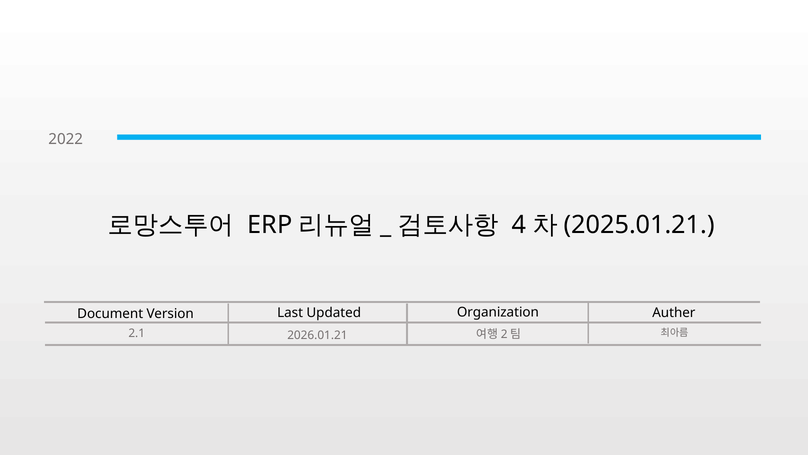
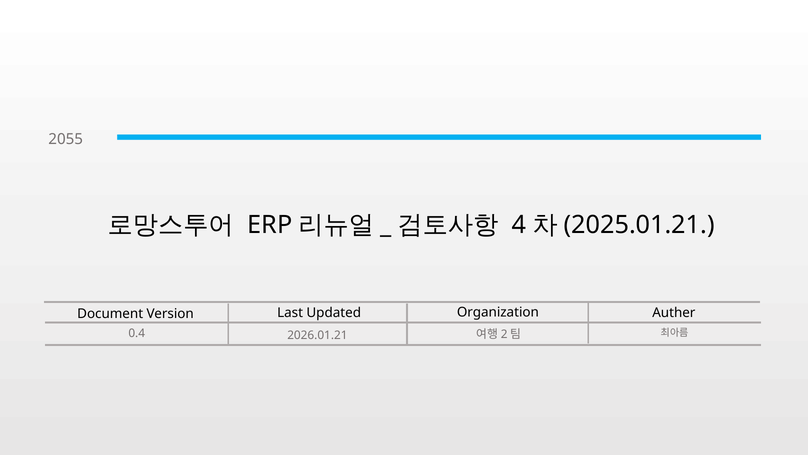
2022: 2022 -> 2055 (66, 139)
2.1: 2.1 -> 0.4 (137, 333)
